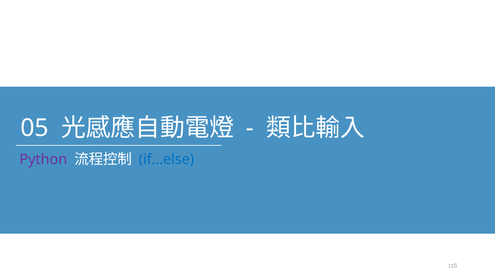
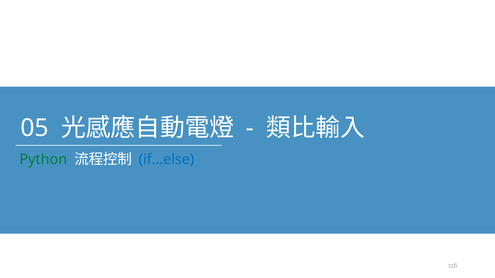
Python colour: purple -> green (43, 160)
